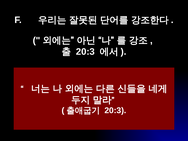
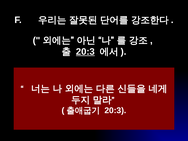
20:3 underline: none -> present (85, 52)
